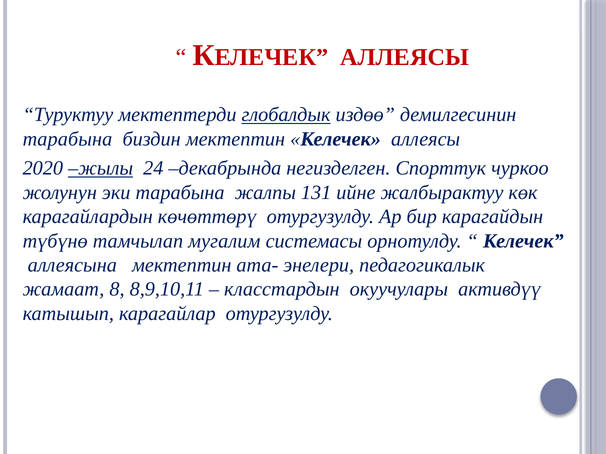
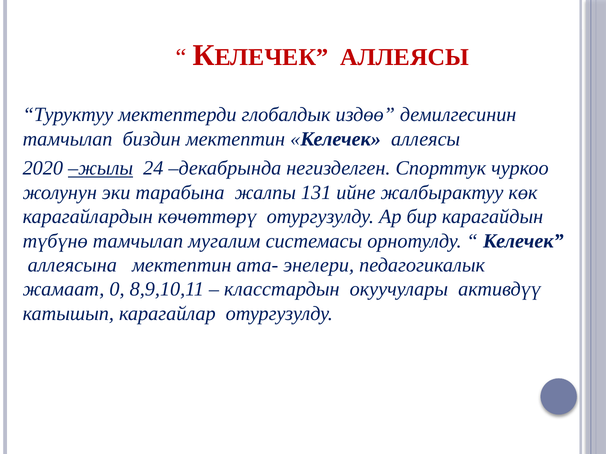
глобалдык underline: present -> none (286, 115)
тарабына: тарабына -> тамчылап (68, 139)
8: 8 -> 0 (117, 290)
